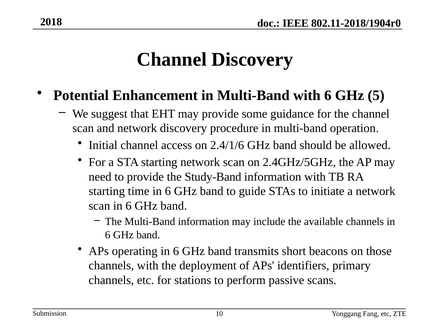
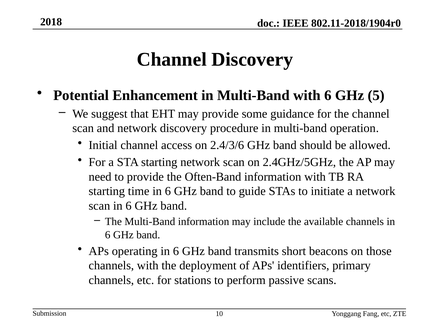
2.4/1/6: 2.4/1/6 -> 2.4/3/6 (227, 145)
Study-Band: Study-Band -> Often-Band (213, 176)
